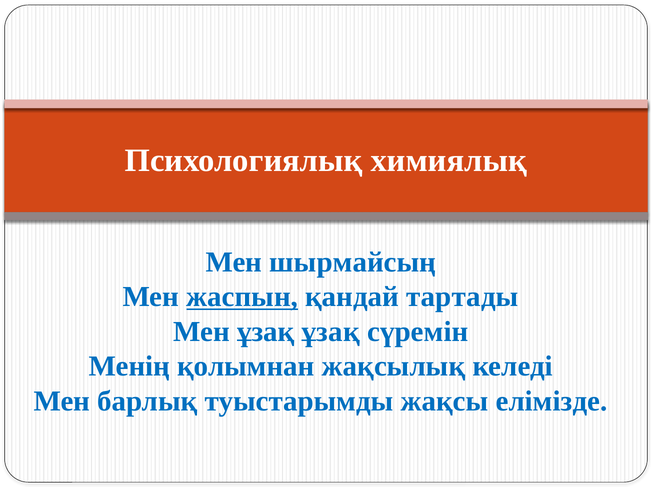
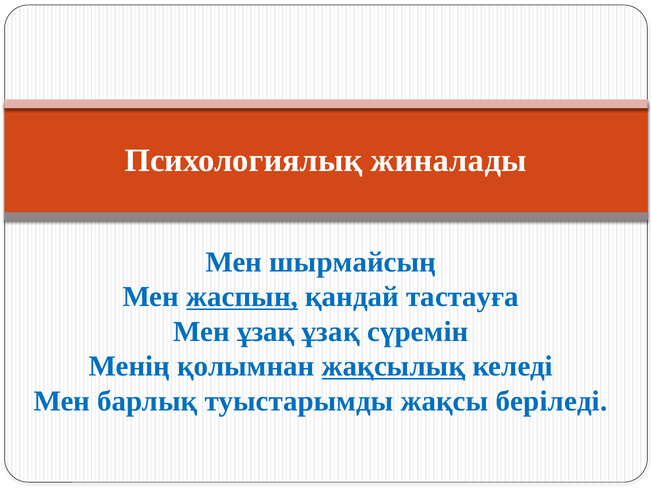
химиялық: химиялық -> жиналады (449, 160)
тартады: тартады -> тастауға (463, 297)
жақсылық underline: none -> present (394, 366)
елімізде: елімізде -> беріледі (552, 401)
